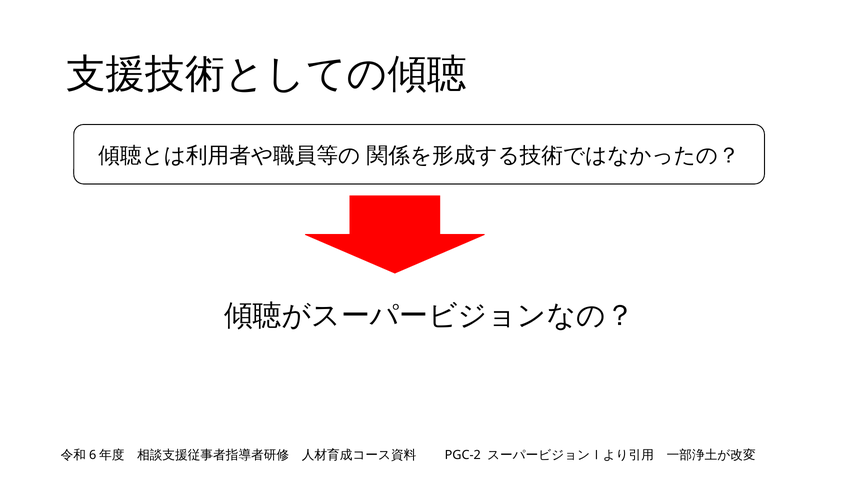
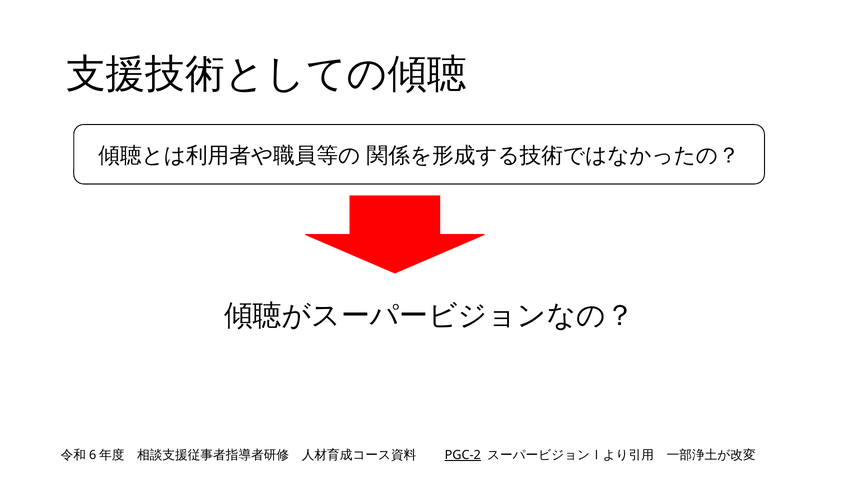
PGC-2 underline: none -> present (463, 455)
